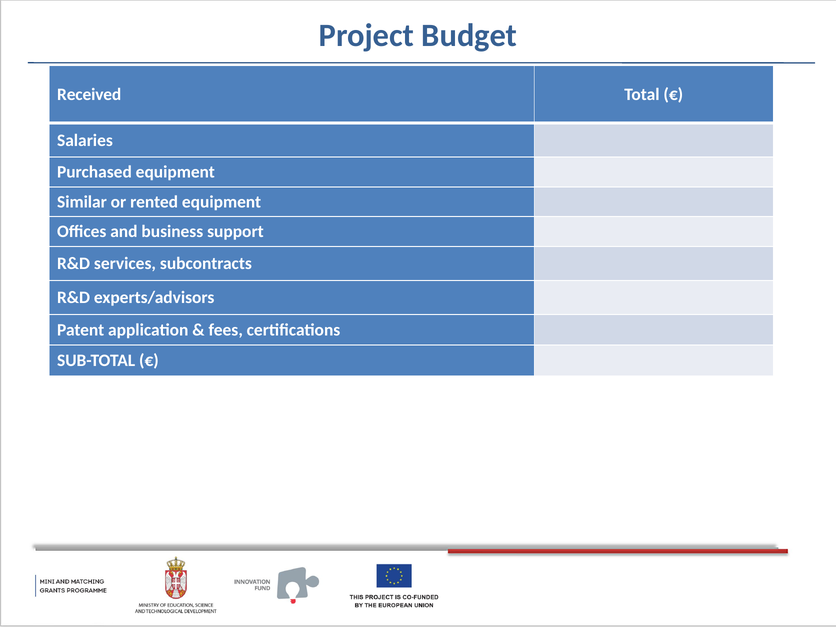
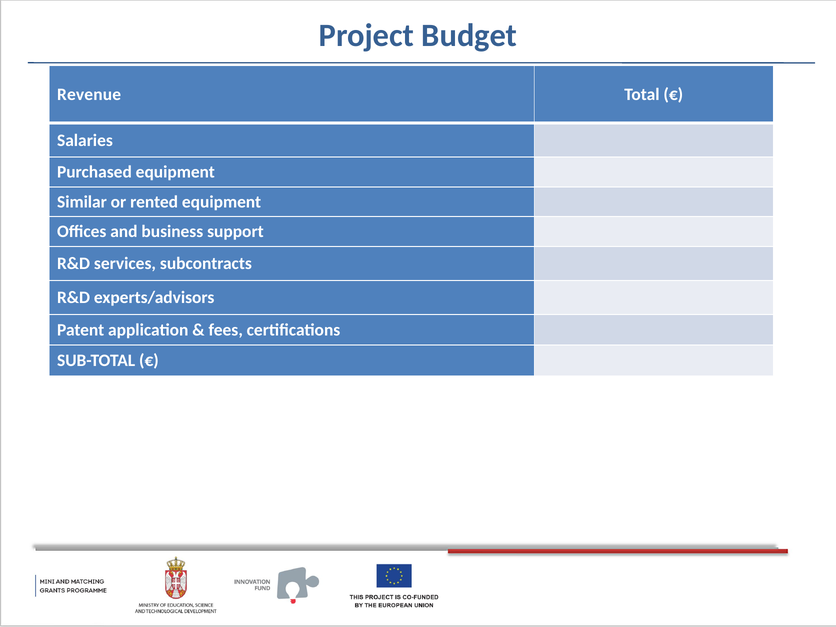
Received: Received -> Revenue (89, 94)
